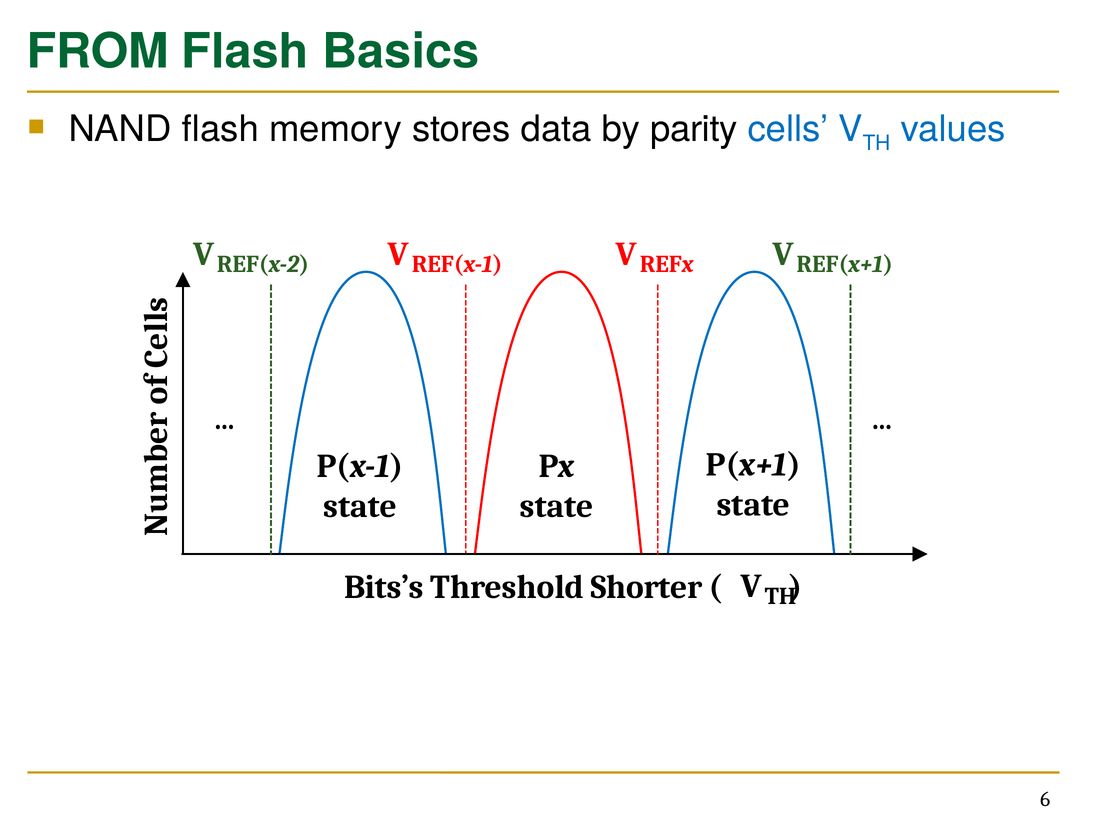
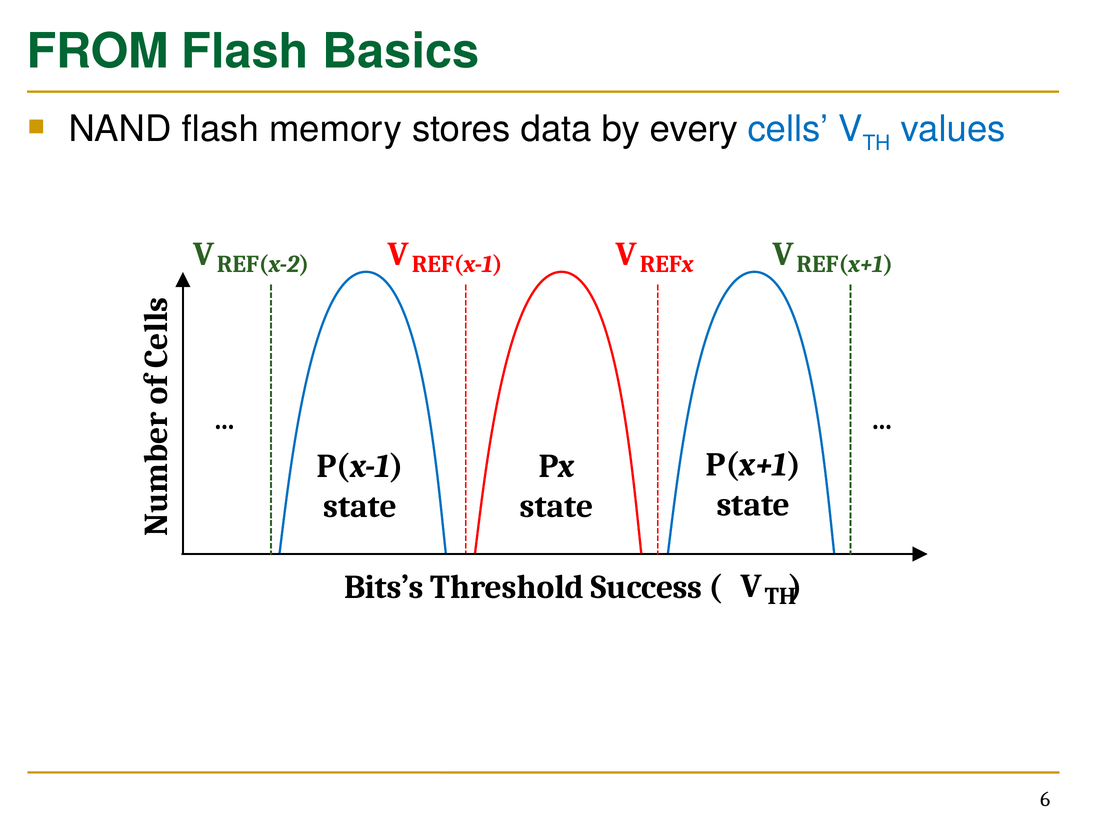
parity: parity -> every (694, 129)
Shorter: Shorter -> Success (647, 587)
